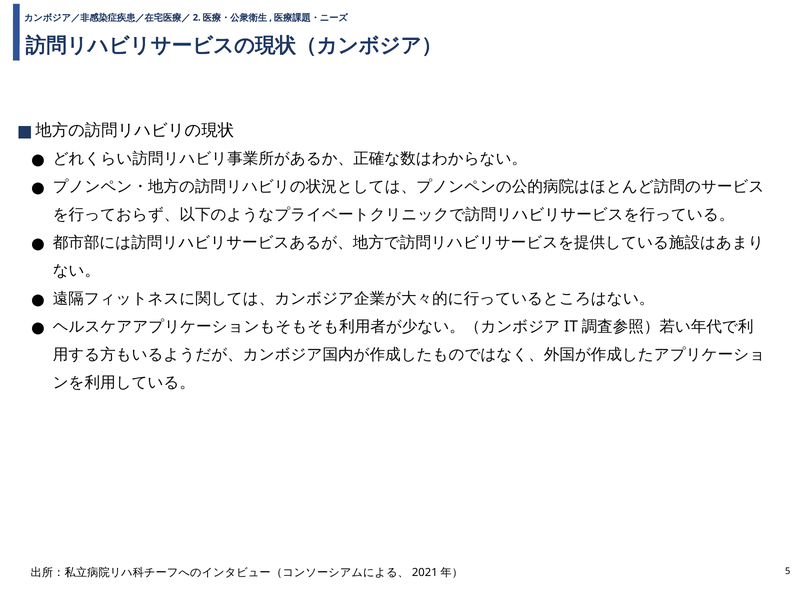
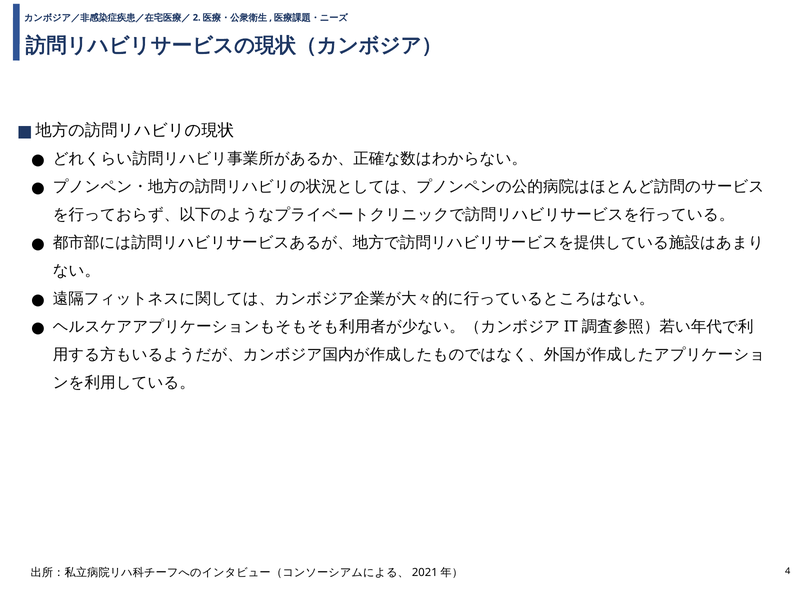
5: 5 -> 4 (788, 571)
